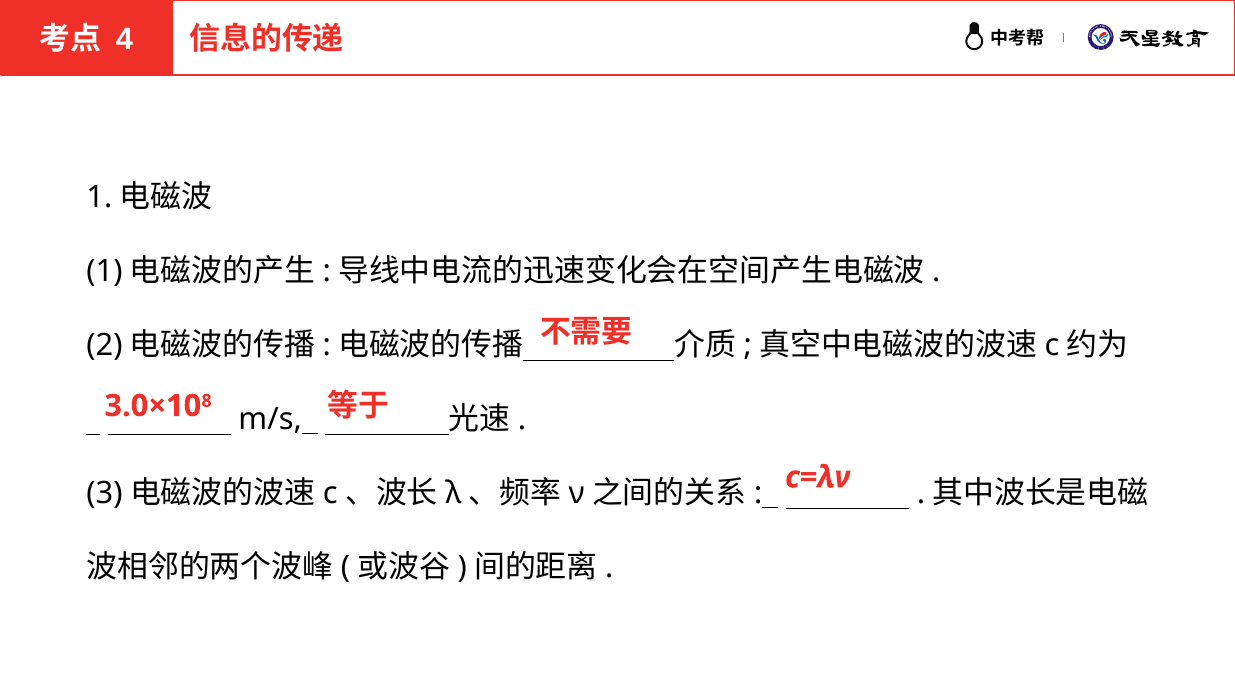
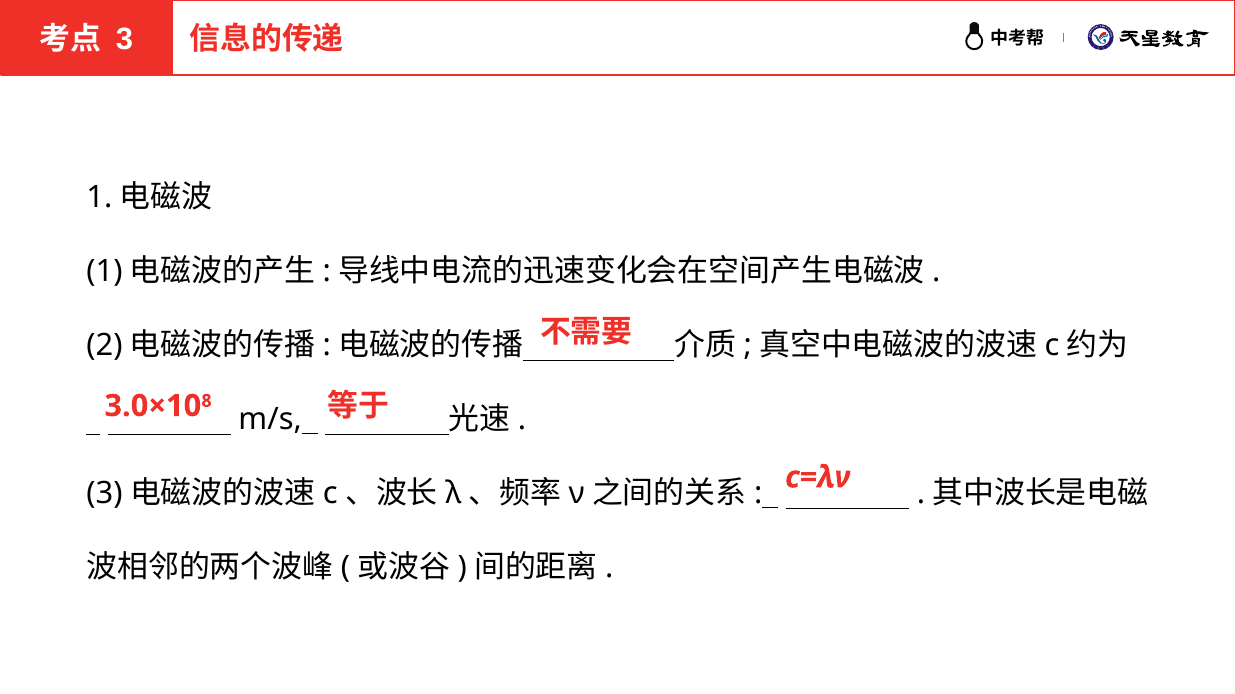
4: 4 -> 3 (125, 40)
